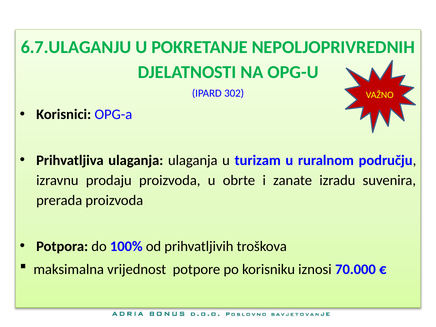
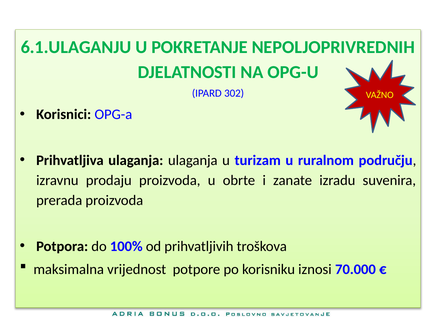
6.7.ULAGANJU: 6.7.ULAGANJU -> 6.1.ULAGANJU (76, 47)
